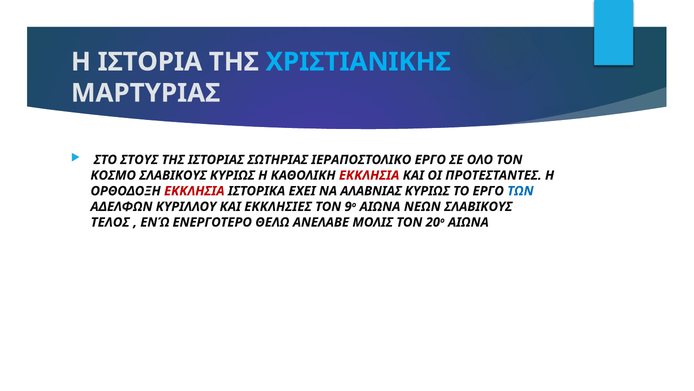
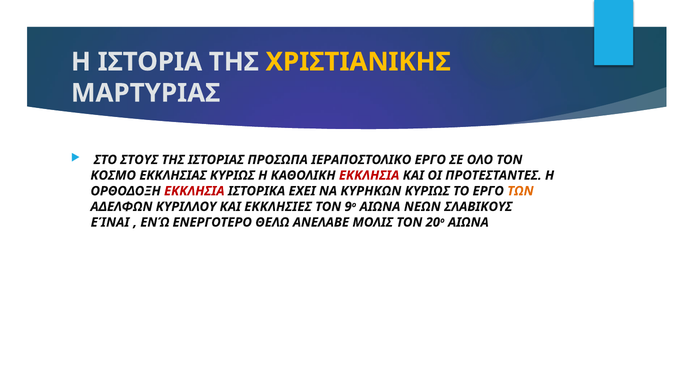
ΧΡΙΣΤΙΑΝΙΚΗΣ colour: light blue -> yellow (358, 62)
ΣΩΤΗΡΙΑΣ: ΣΩΤΗΡΙΑΣ -> ΠΡΟΣΩΠΑ (278, 160)
ΚΟΣΜΟ ΣΛΑΒΙΚΟΥΣ: ΣΛΑΒΙΚΟΥΣ -> ΕΚΚΛΗΣΙΑΣ (173, 175)
ΑΛΑΒΝΙΑΣ: ΑΛΑΒΝΙΑΣ -> ΚΥΡΗΚΩΝ (371, 191)
ΤΩΝ colour: blue -> orange (520, 191)
ΤΕΛΟΣ: ΤΕΛΟΣ -> ΕΊΝΑΙ (110, 222)
